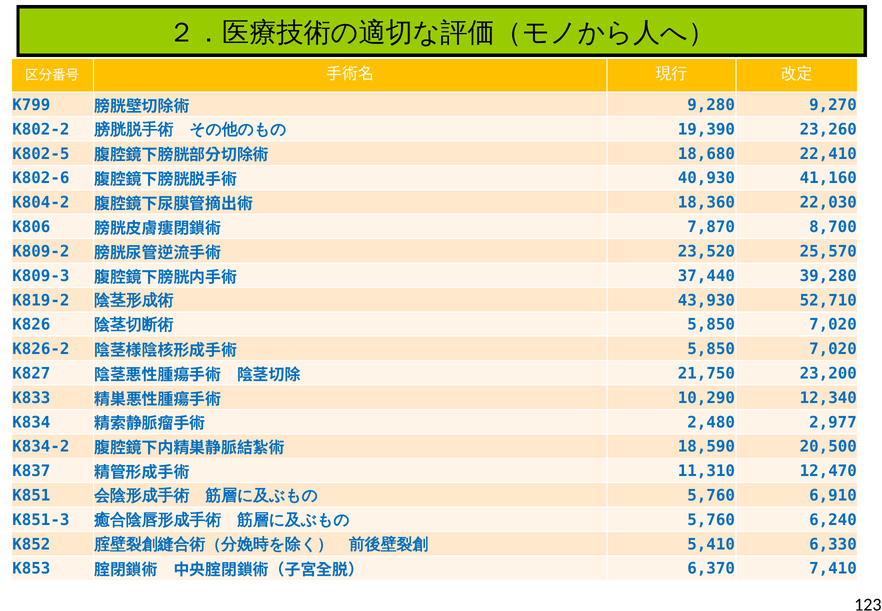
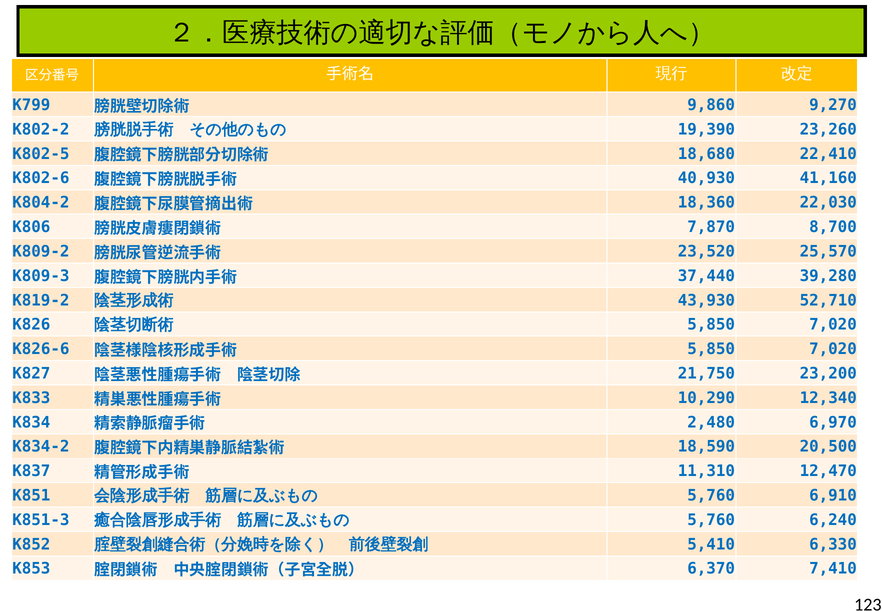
9,280: 9,280 -> 9,860 (711, 105)
K826-2: K826-2 -> K826-6 (41, 349)
2,977: 2,977 -> 6,970 (833, 422)
